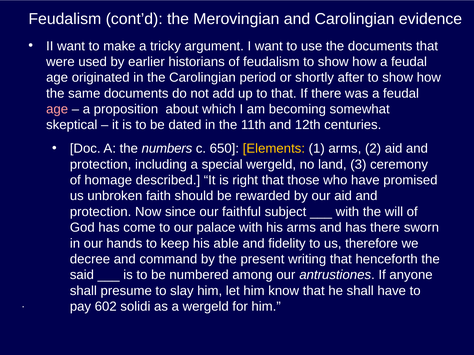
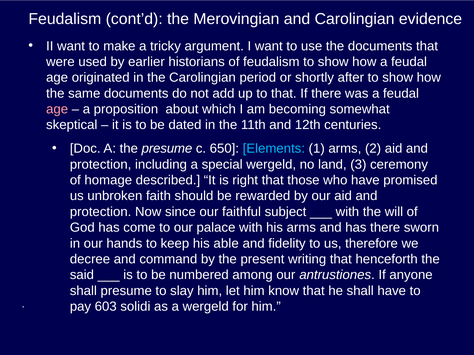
the numbers: numbers -> presume (167, 149)
Elements colour: yellow -> light blue (274, 149)
602: 602 -> 603 (106, 307)
